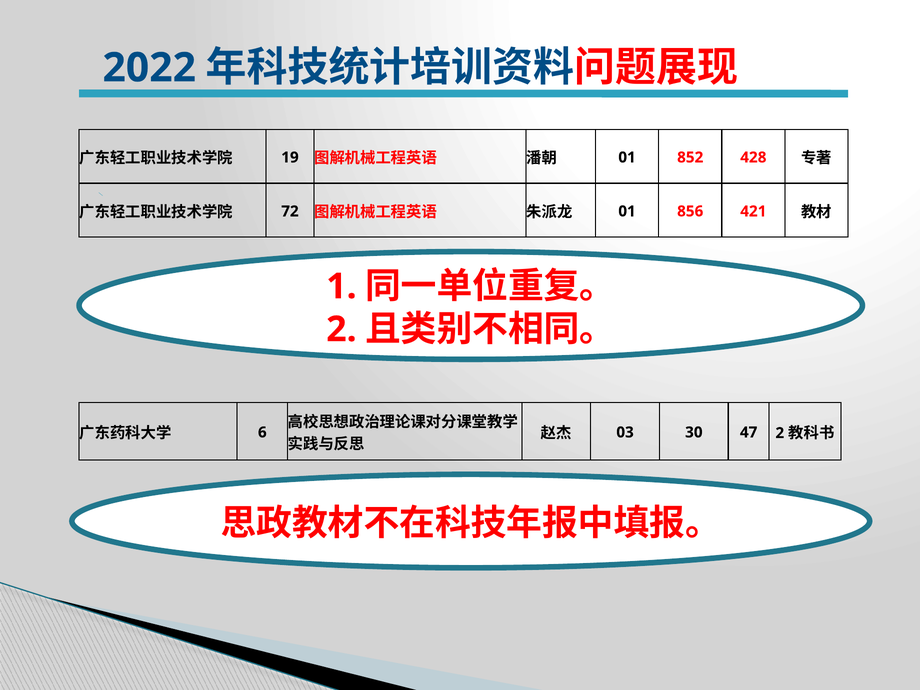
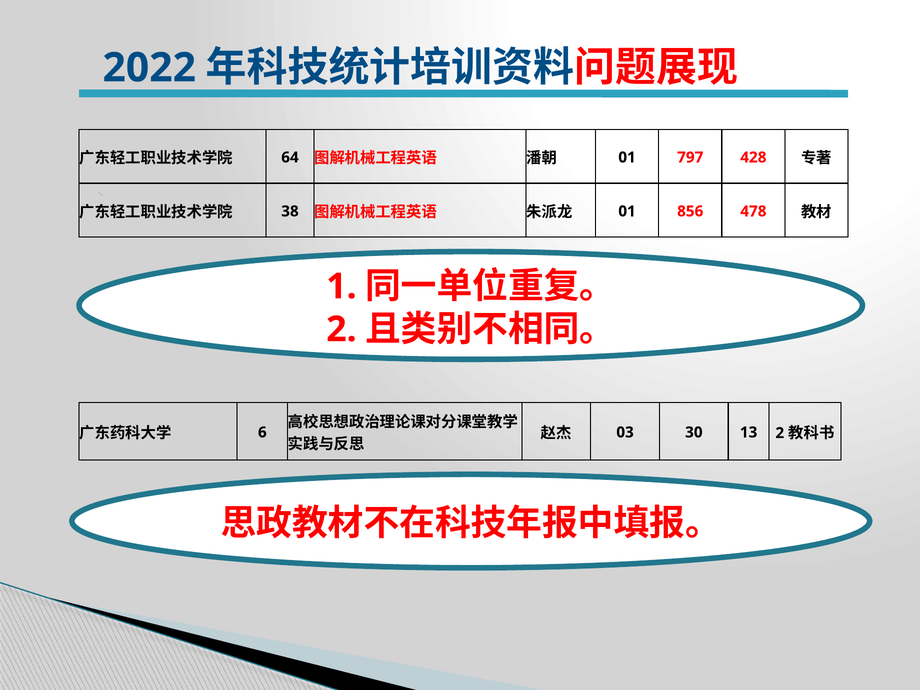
19: 19 -> 64 (290, 157)
852: 852 -> 797 (690, 157)
72: 72 -> 38 (290, 211)
421: 421 -> 478 (753, 211)
47: 47 -> 13 (749, 432)
